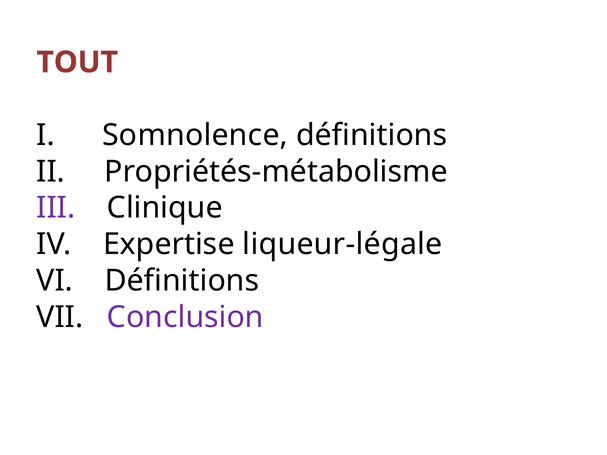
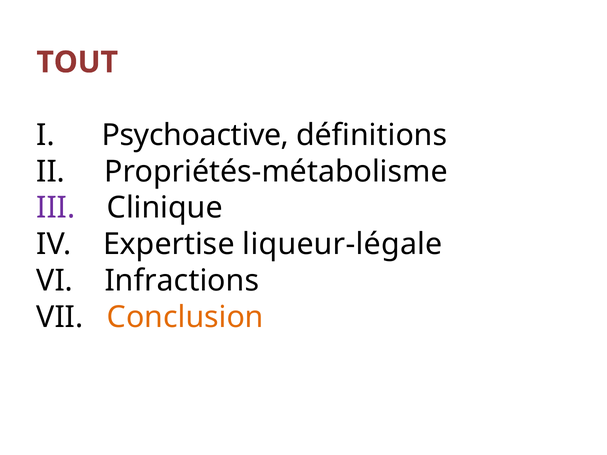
Somnolence: Somnolence -> Psychoactive (195, 135)
VI Définitions: Définitions -> Infractions (182, 281)
Conclusion colour: purple -> orange (185, 317)
